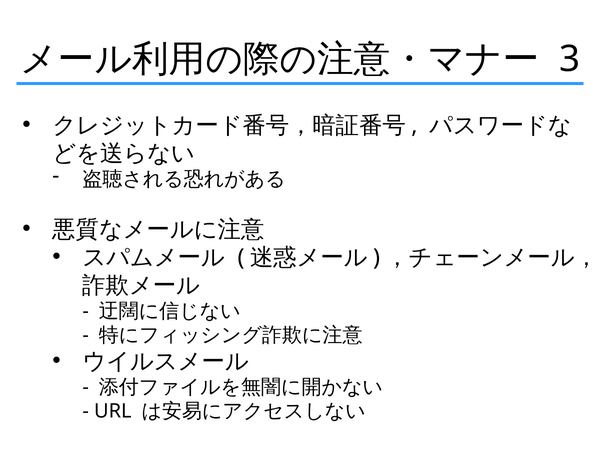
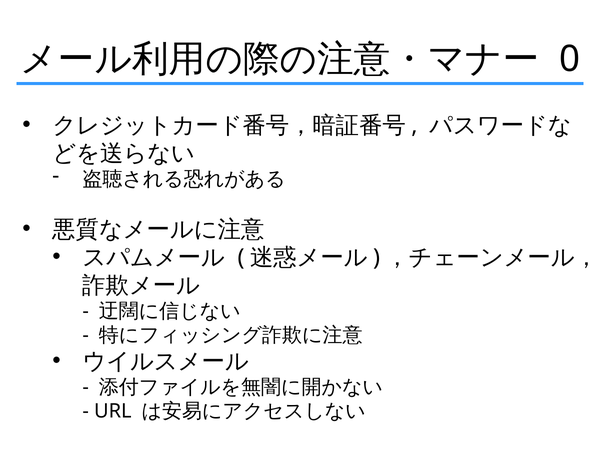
3: 3 -> 0 (570, 59)
